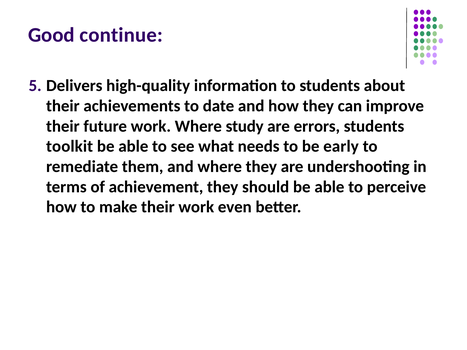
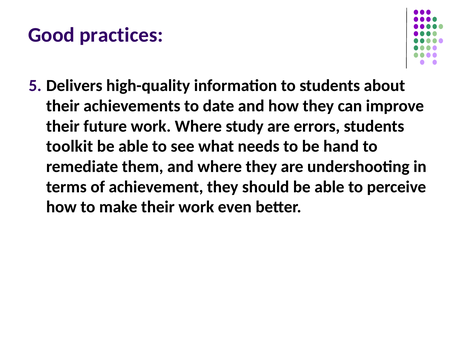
continue: continue -> practices (121, 35)
early: early -> hand (341, 146)
